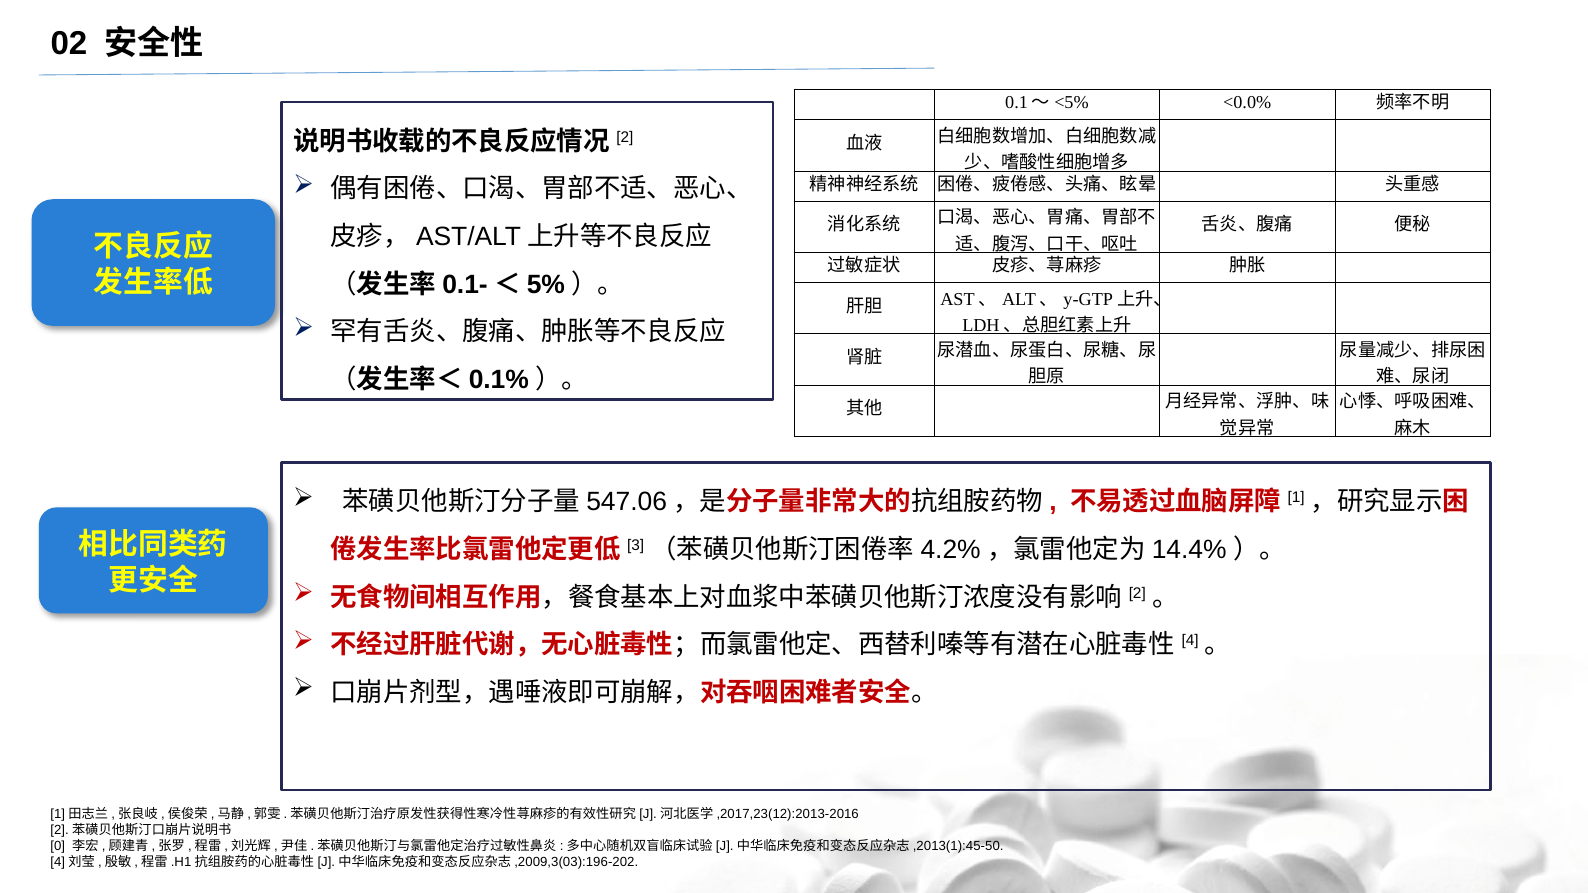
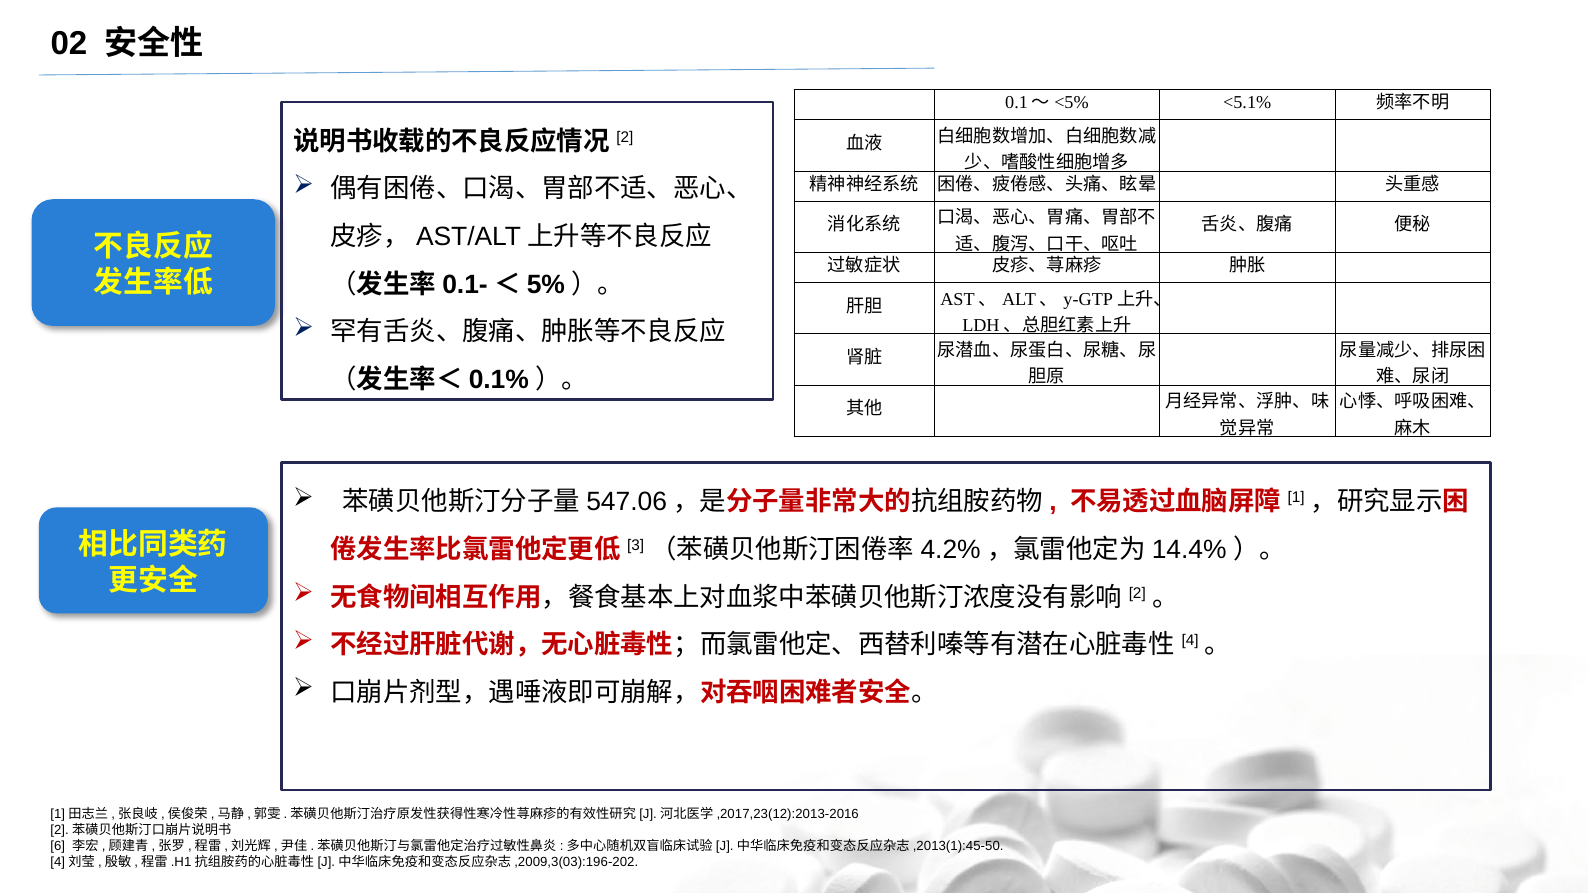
<0.0%: <0.0% -> <5.1% (1247, 103)
0: 0 -> 6 (58, 846)
